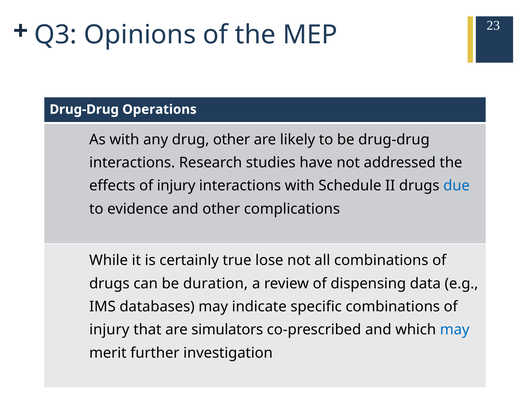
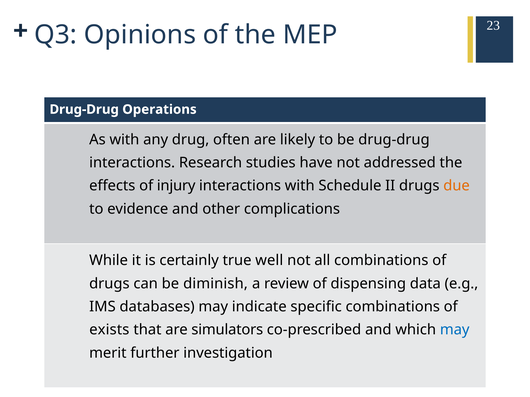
drug other: other -> often (231, 140)
due colour: blue -> orange (457, 186)
lose: lose -> well (269, 261)
duration: duration -> diminish (215, 284)
injury: injury -> exists (109, 330)
